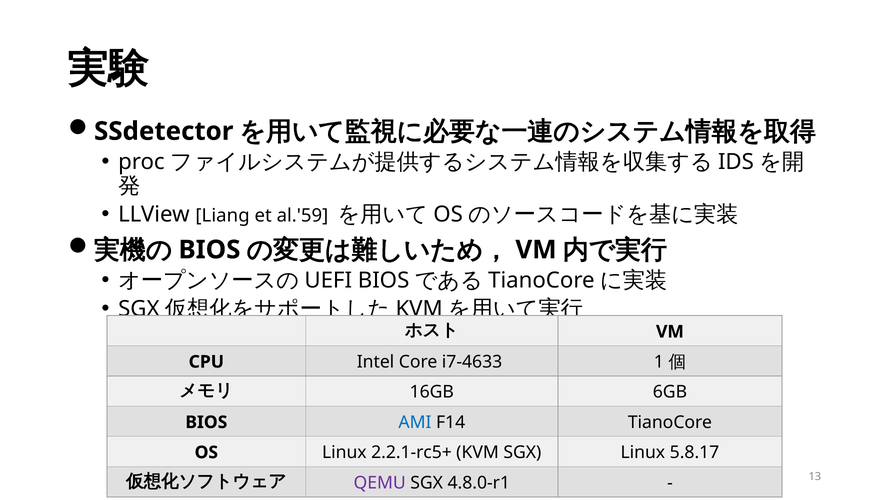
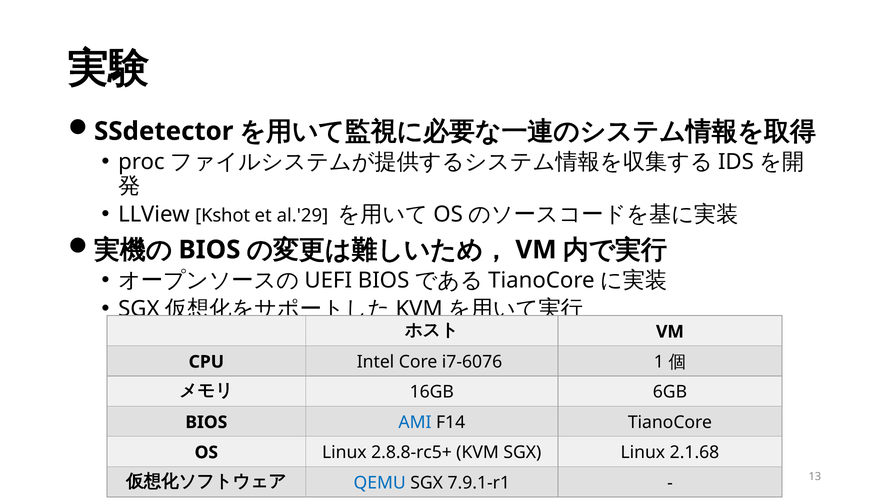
Liang: Liang -> Kshot (223, 216)
al.'59: al.'59 -> al.'29 (302, 216)
i7-4633: i7-4633 -> i7-6076 (472, 362)
2.2.1-rc5+: 2.2.1-rc5+ -> 2.8.8-rc5+ (412, 452)
5.8.17: 5.8.17 -> 2.1.68 (695, 452)
QEMU colour: purple -> blue (380, 483)
4.8.0-r1: 4.8.0-r1 -> 7.9.1-r1 (479, 483)
